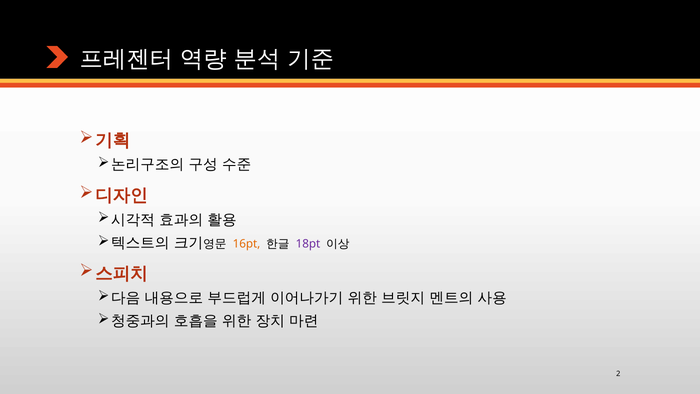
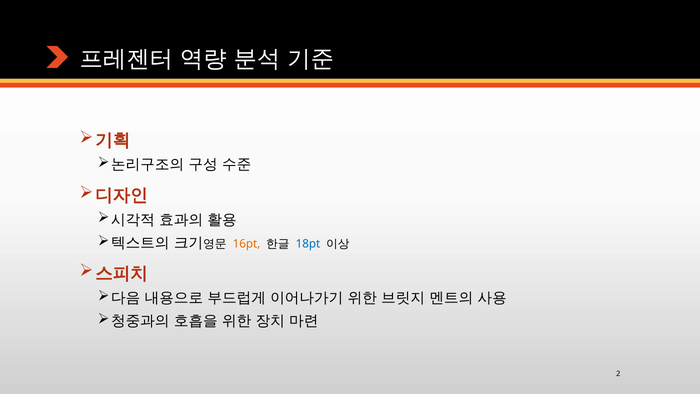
18pt colour: purple -> blue (308, 244)
